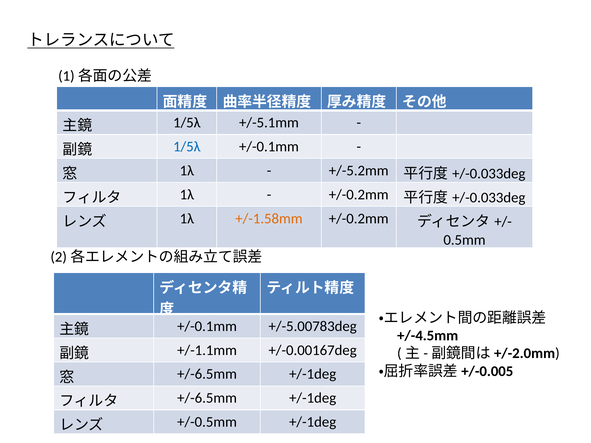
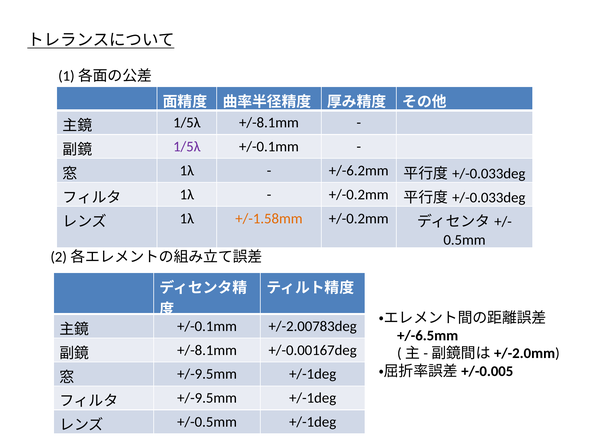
1/5λ +/-5.1mm: +/-5.1mm -> +/-8.1mm (269, 123)
1/5λ colour: blue -> purple (187, 147)
+/-5.2mm: +/-5.2mm -> +/-6.2mm (359, 171)
+/-5.00783deg: +/-5.00783deg -> +/-2.00783deg (313, 326)
+/-4.5mm: +/-4.5mm -> +/-6.5mm (428, 336)
+/-1.1mm: +/-1.1mm -> +/-8.1mm (207, 350)
+/-6.5mm: +/-6.5mm -> +/-9.5mm (207, 374)
+/-6.5mm: +/-6.5mm -> +/-9.5mm (207, 398)
